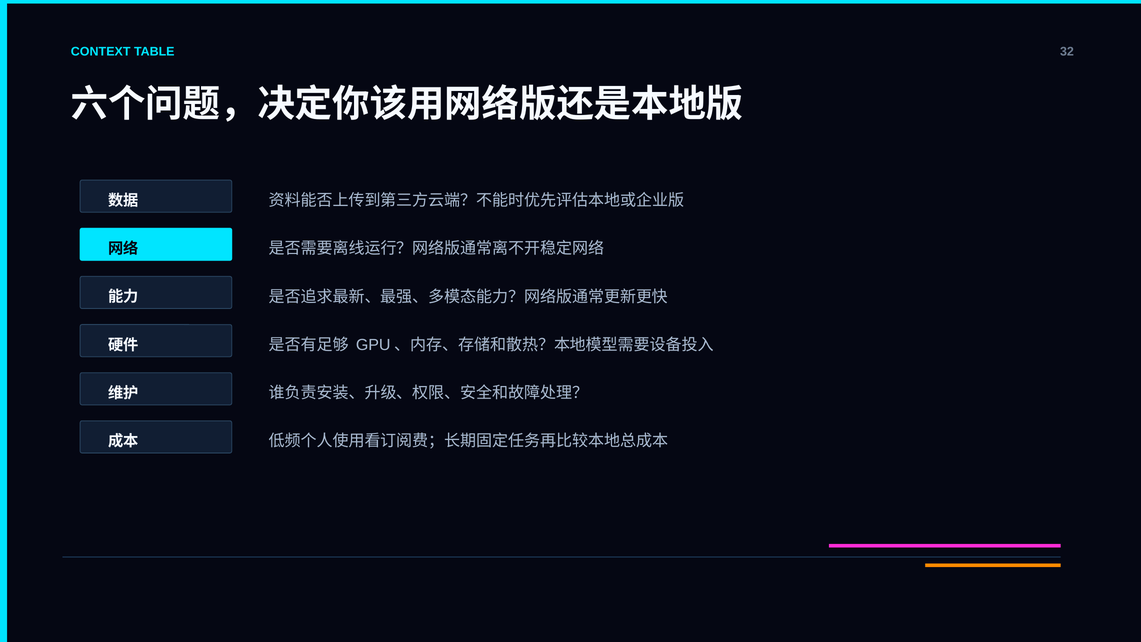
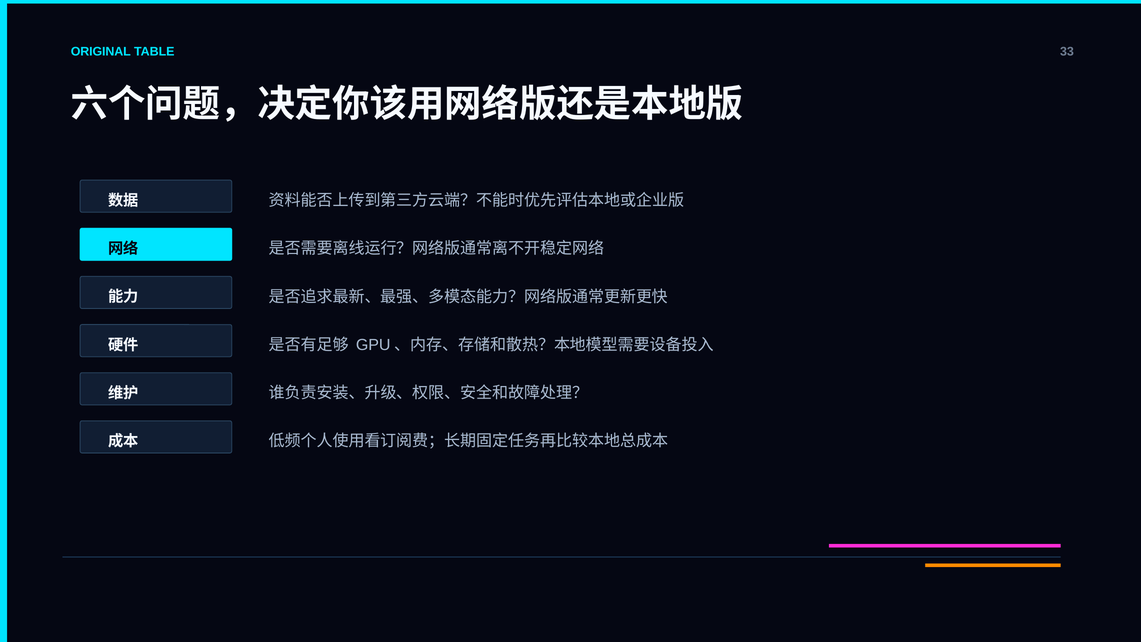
CONTEXT: CONTEXT -> ORIGINAL (101, 52)
32: 32 -> 33 (1067, 52)
